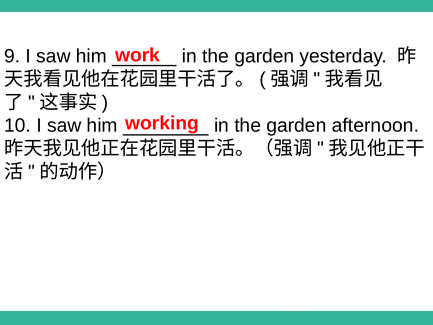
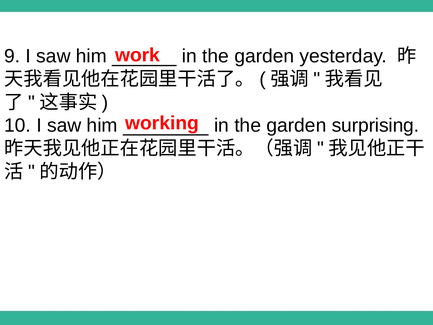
afternoon: afternoon -> surprising (375, 125)
